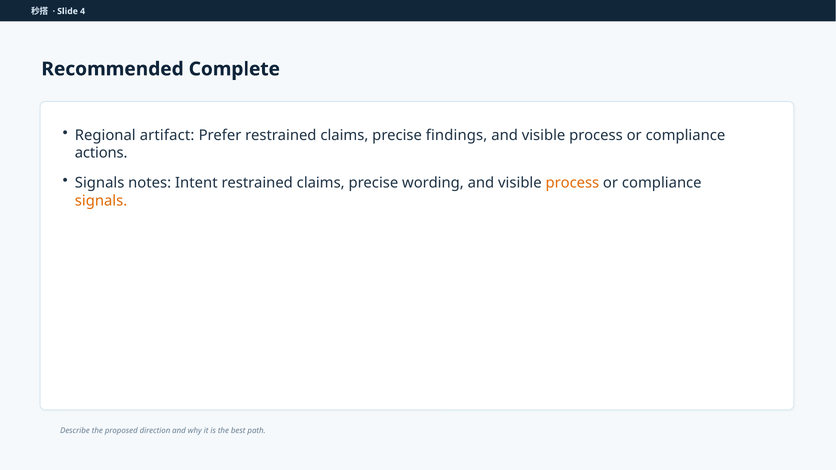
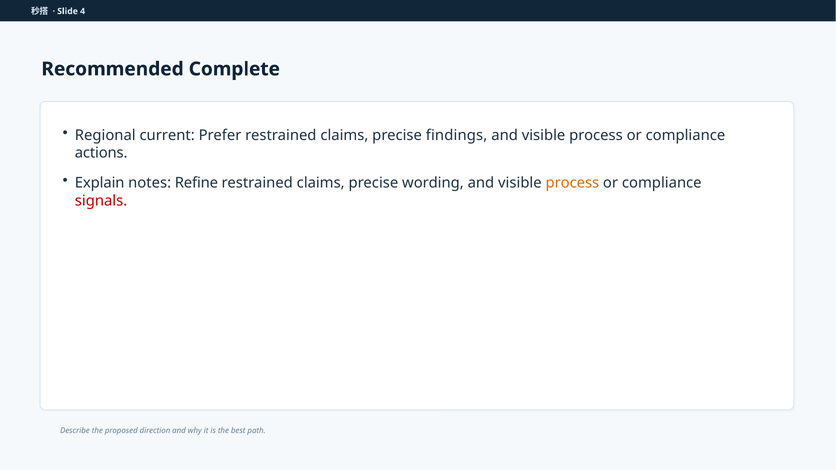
artifact: artifact -> current (167, 135)
Signals: Signals -> Explain (100, 183)
Intent: Intent -> Refine (196, 183)
signals colour: orange -> red (101, 201)
